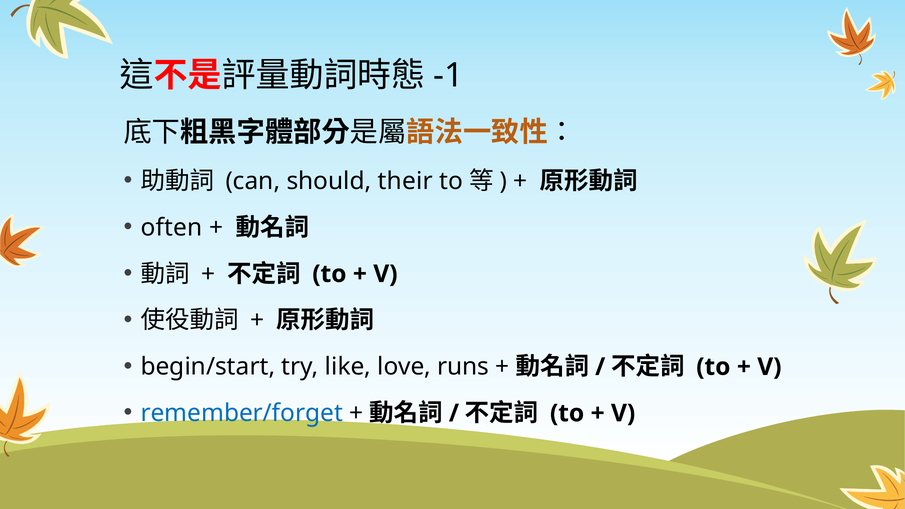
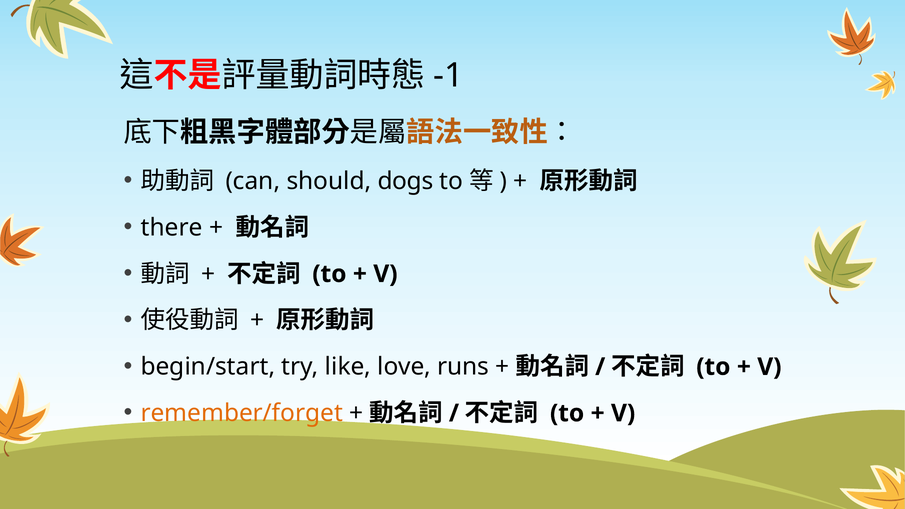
their: their -> dogs (405, 181)
often: often -> there (172, 228)
remember/forget colour: blue -> orange (242, 413)
